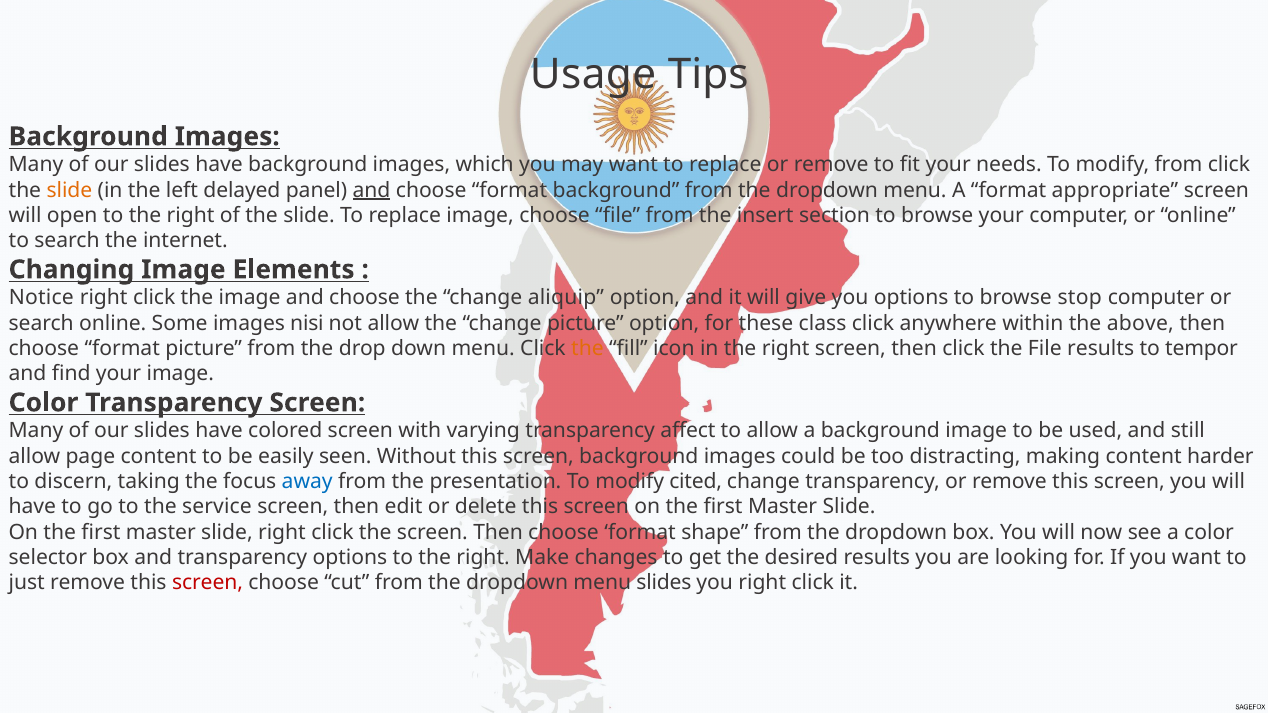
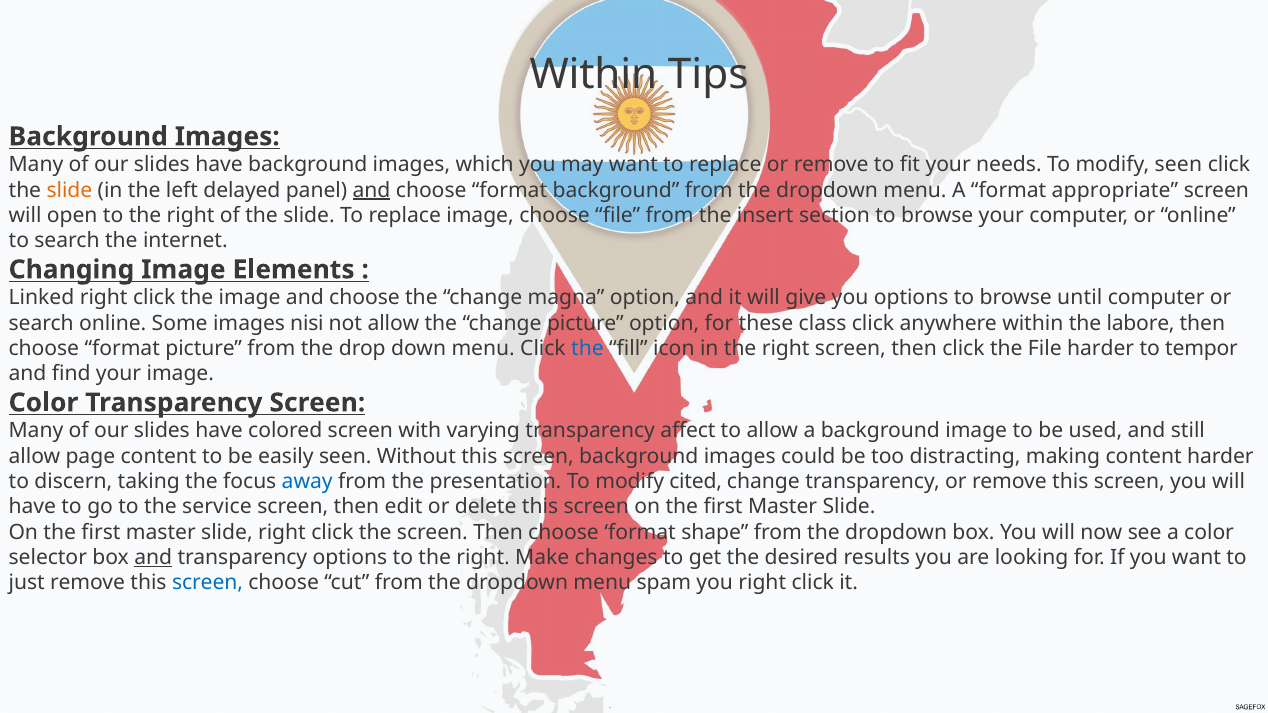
Usage: Usage -> Within (593, 75)
modify from: from -> seen (1178, 165)
Notice: Notice -> Linked (42, 298)
aliquip: aliquip -> magna (566, 298)
stop: stop -> until (1080, 298)
above: above -> labore (1141, 323)
the colour: orange -> blue (587, 349)
File results: results -> harder (1101, 349)
and underline: none -> present (153, 558)
screen colour: red -> blue (208, 583)
menu slides: slides -> spam (664, 583)
